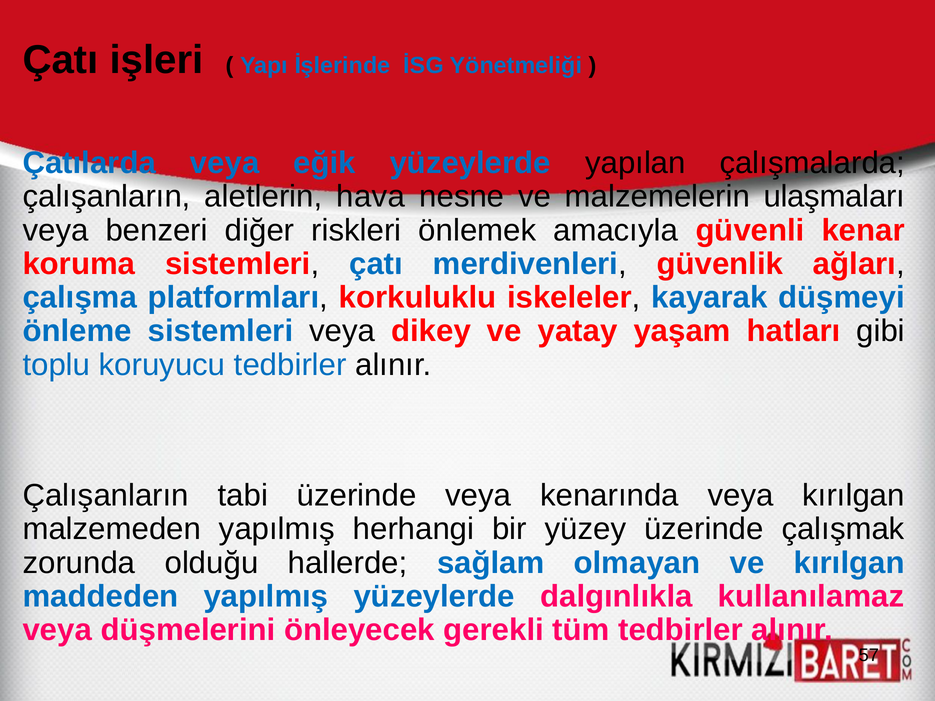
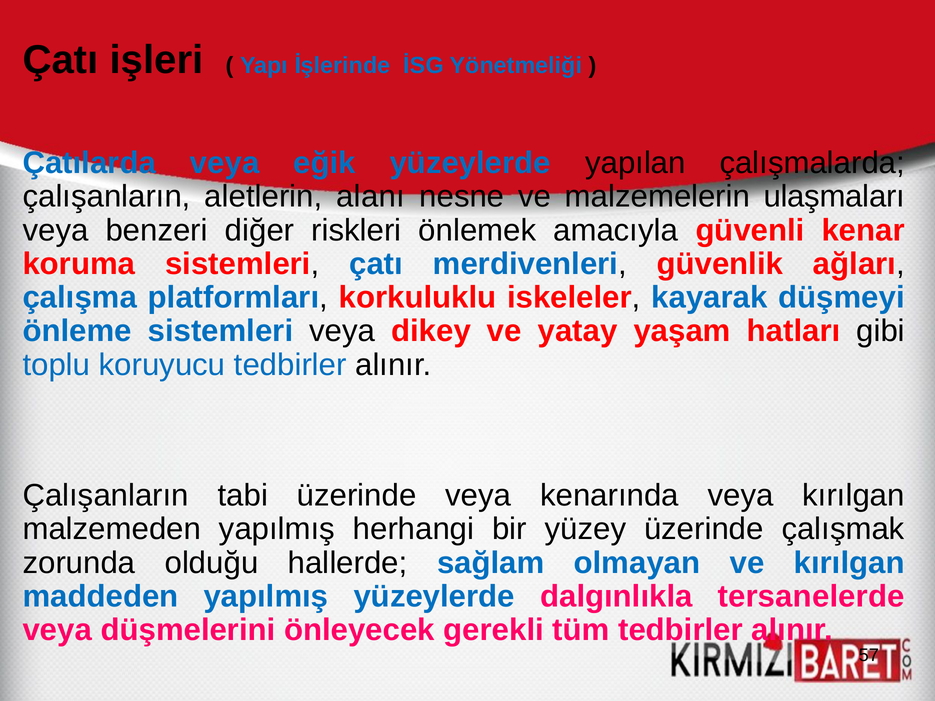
hava: hava -> alanı (371, 197)
kullanılamaz: kullanılamaz -> tersanelerde (811, 597)
